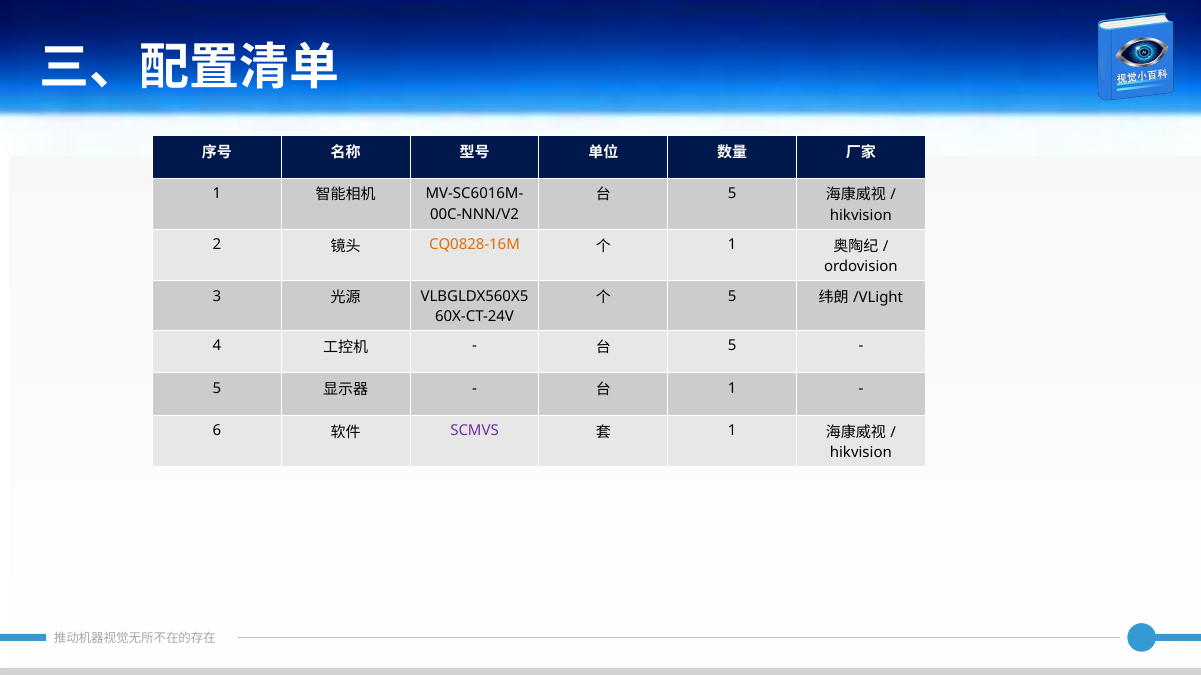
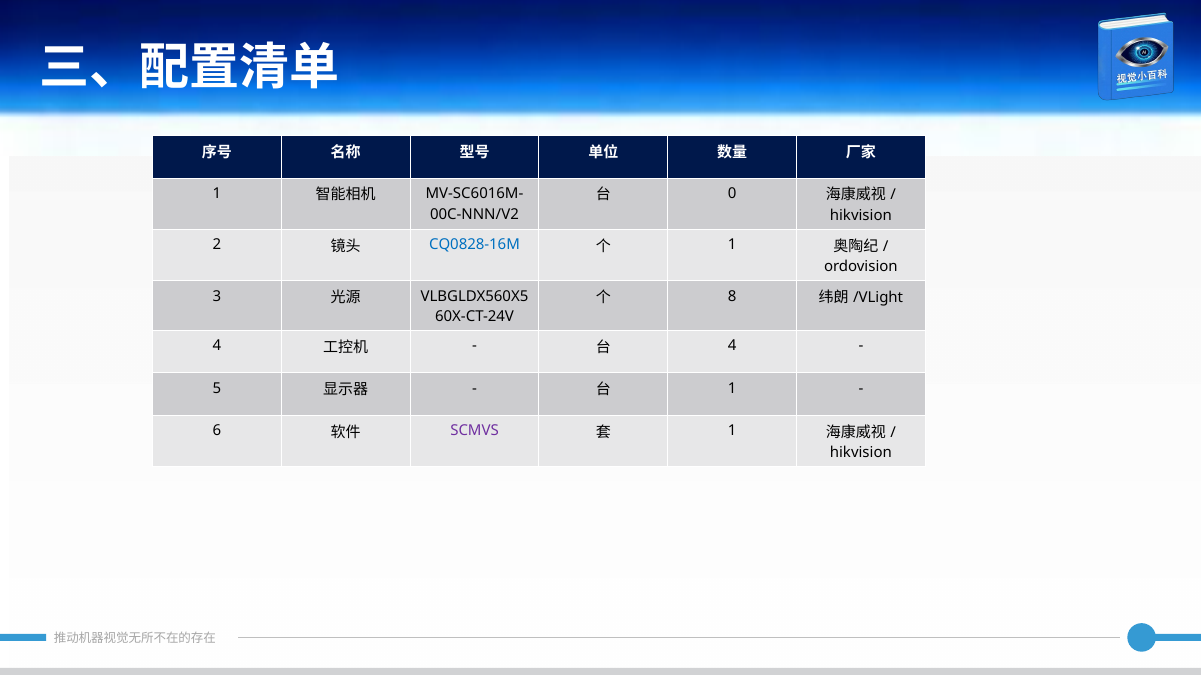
5: 5 -> 0 (732, 194)
CQ0828-16M colour: orange -> blue (474, 245)
5: 5 -> 8 (732, 296)
5: 5 -> 4 (732, 346)
